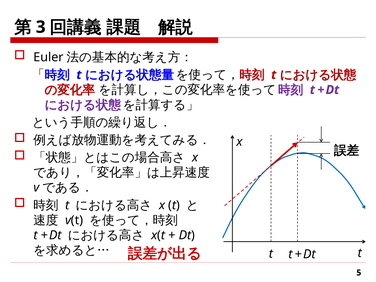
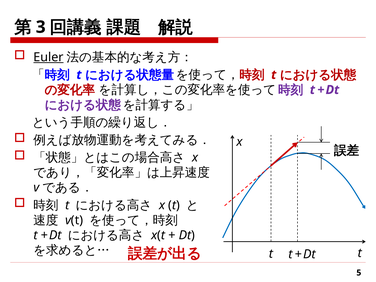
Euler underline: none -> present (48, 57)
